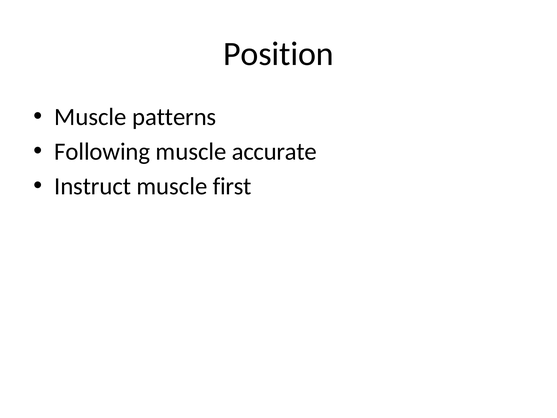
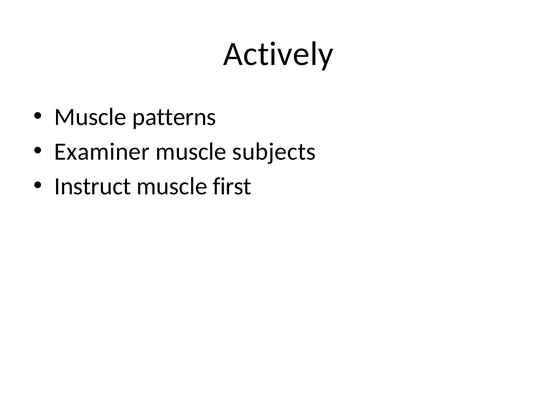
Position: Position -> Actively (278, 54)
Following: Following -> Examiner (102, 152)
accurate: accurate -> subjects (274, 152)
